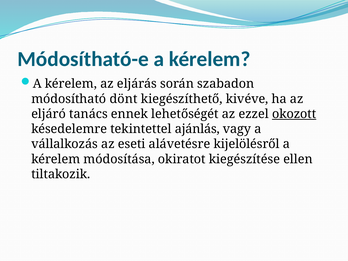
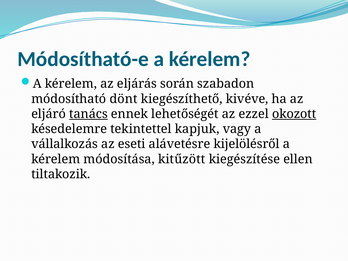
tanács underline: none -> present (88, 114)
ajánlás: ajánlás -> kapjuk (197, 129)
okiratot: okiratot -> kitűzött (182, 159)
